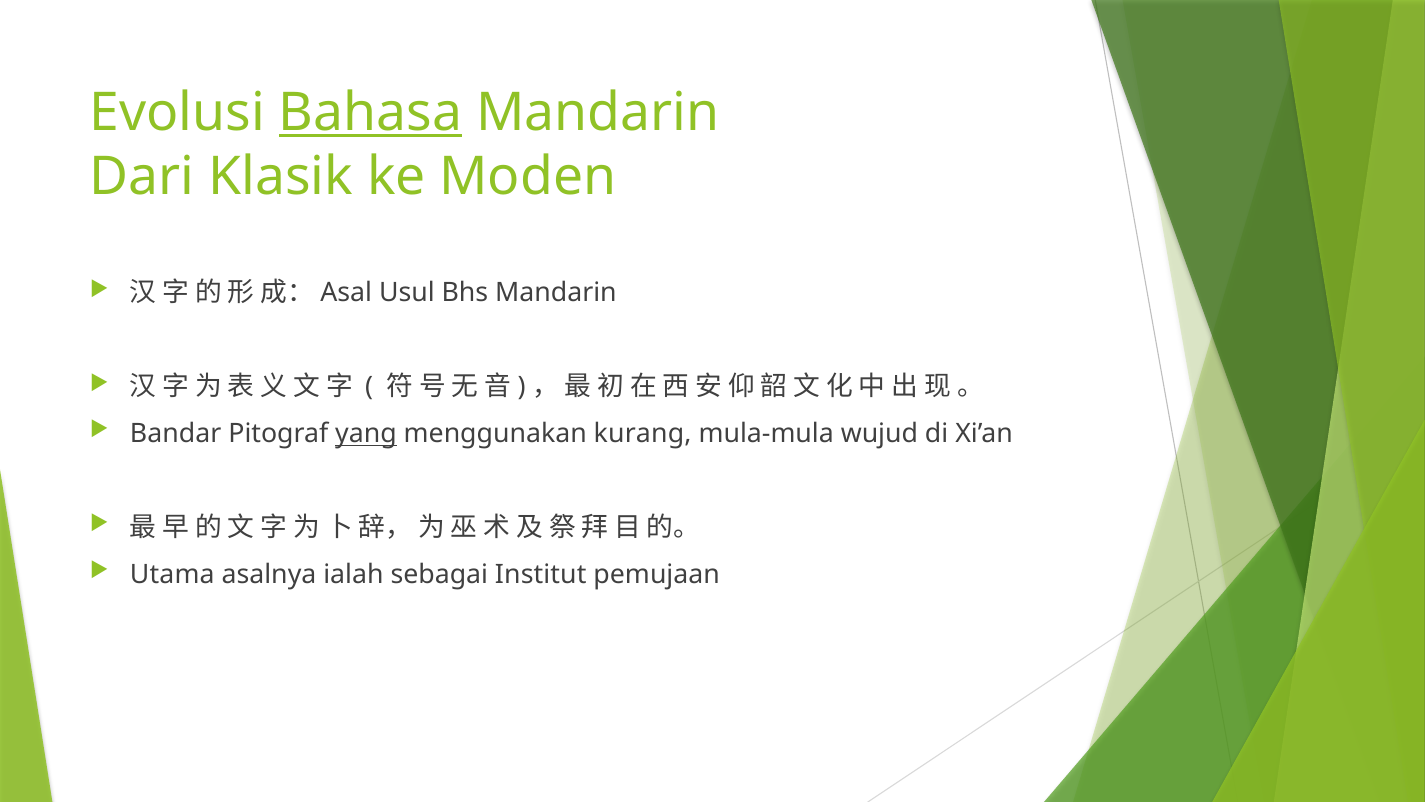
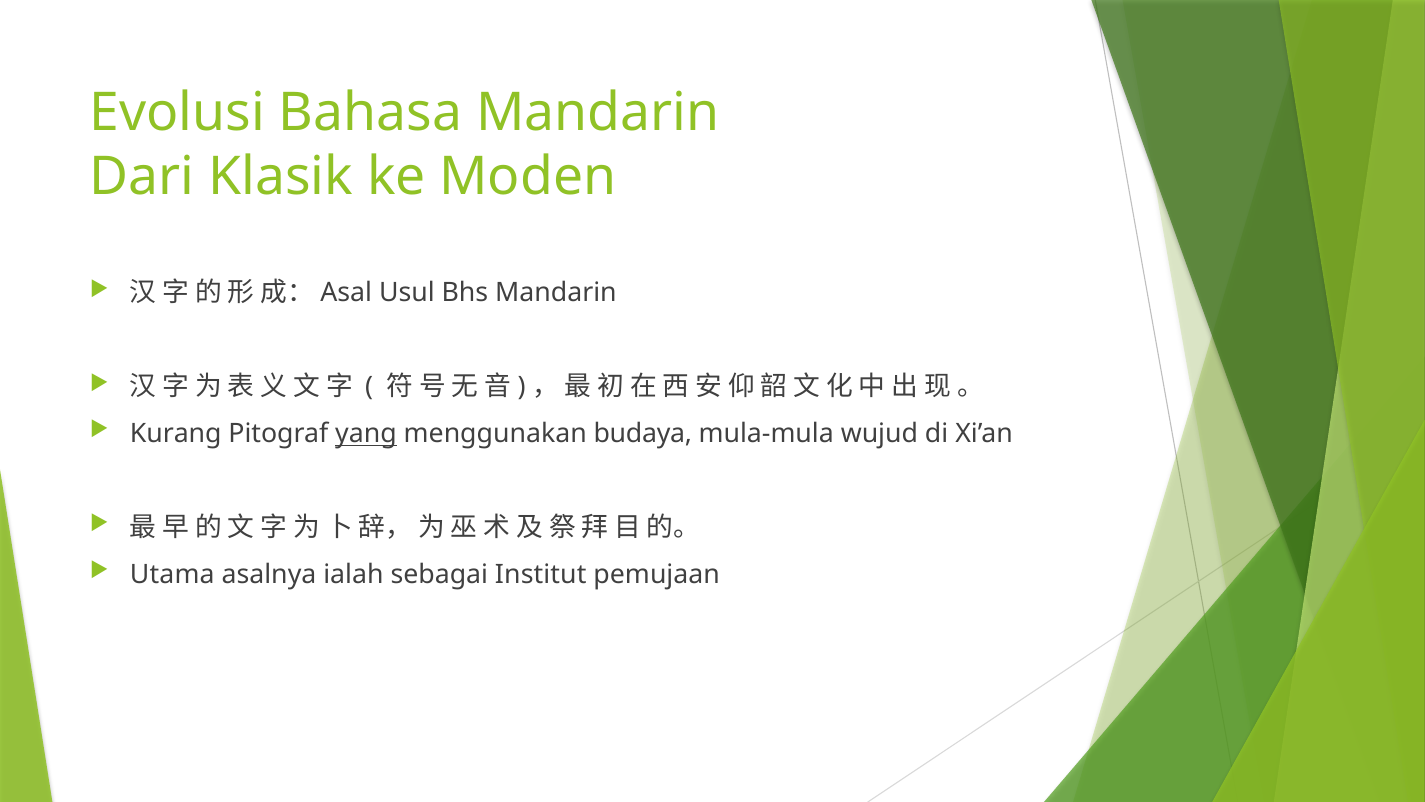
Bahasa underline: present -> none (371, 112)
Bandar: Bandar -> Kurang (176, 434)
kurang: kurang -> budaya (643, 434)
